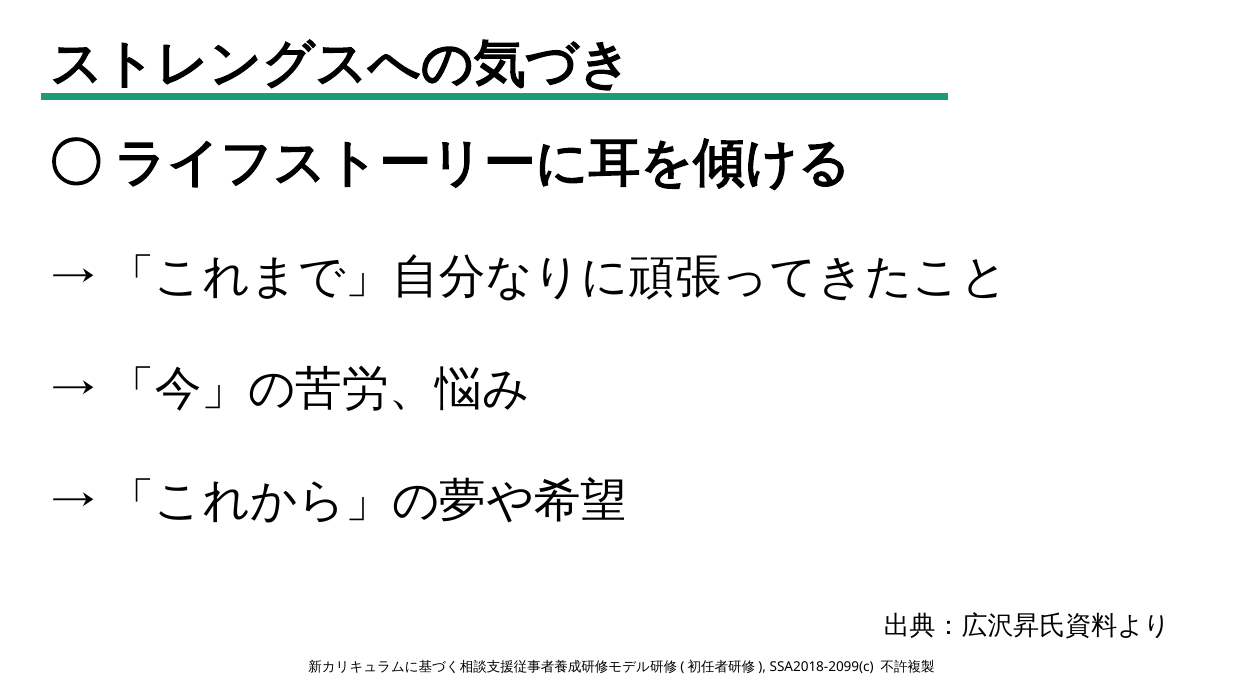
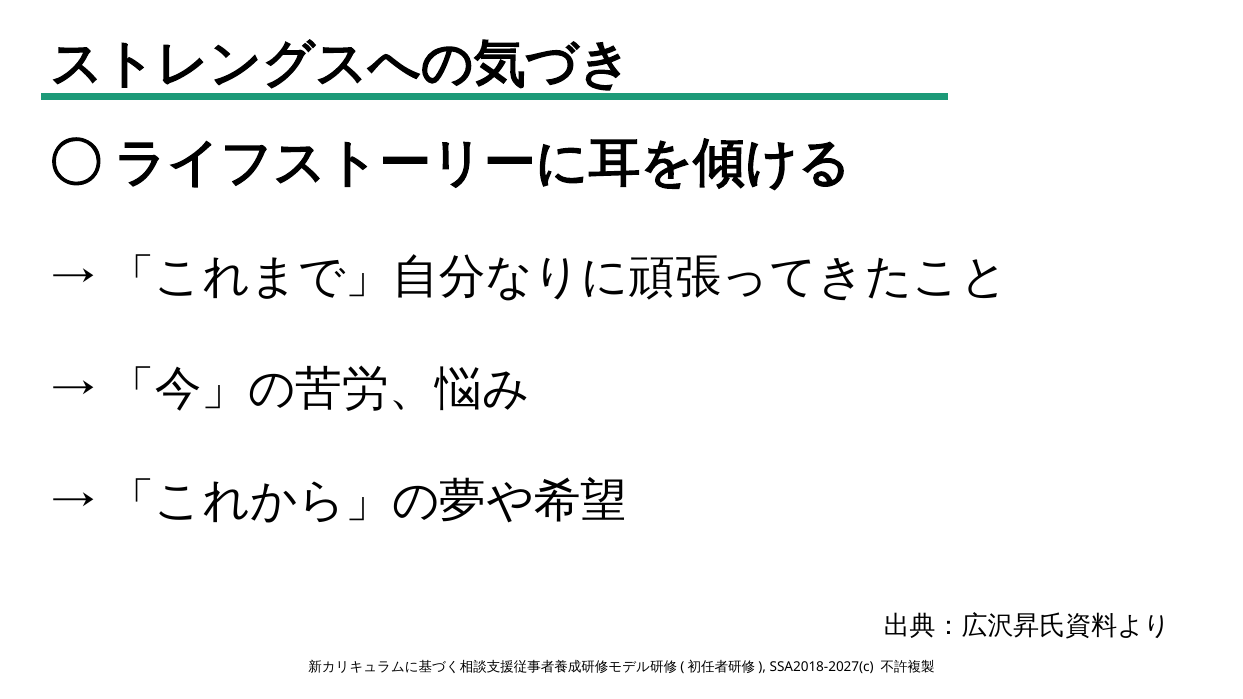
SSA2018-2099(c: SSA2018-2099(c -> SSA2018-2027(c (822, 668)
